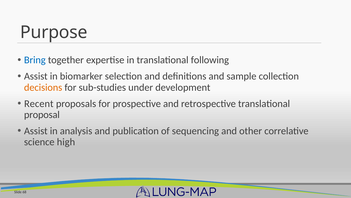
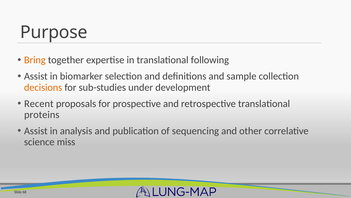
Bring colour: blue -> orange (35, 60)
proposal: proposal -> proteins (42, 114)
high: high -> miss (66, 142)
